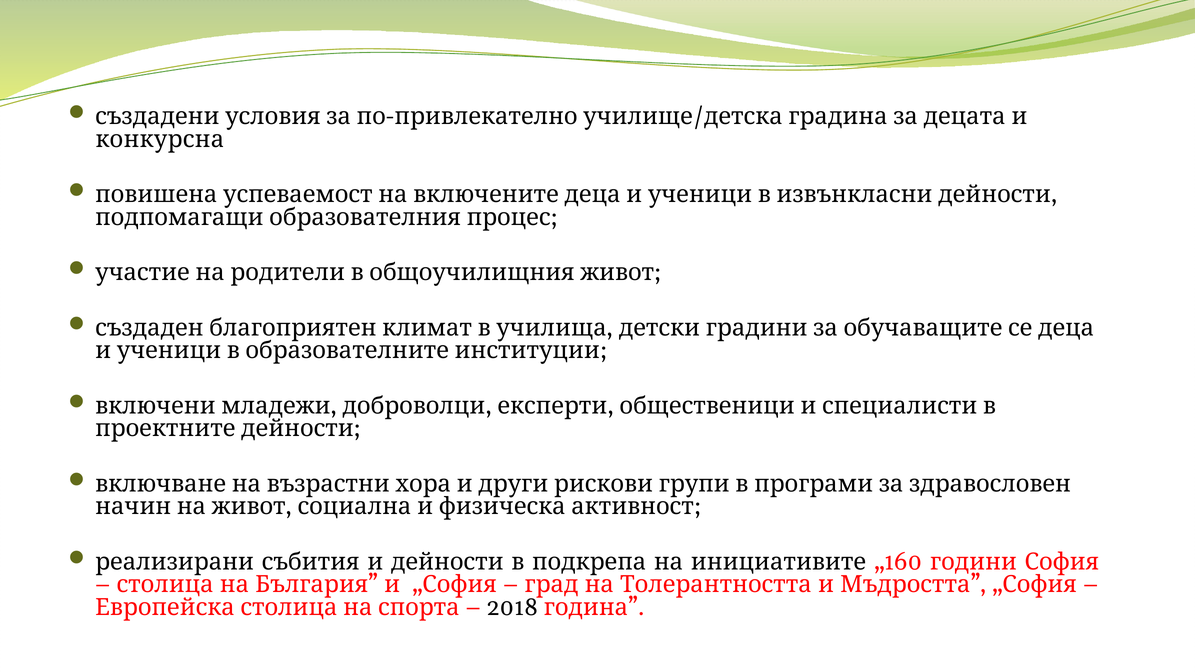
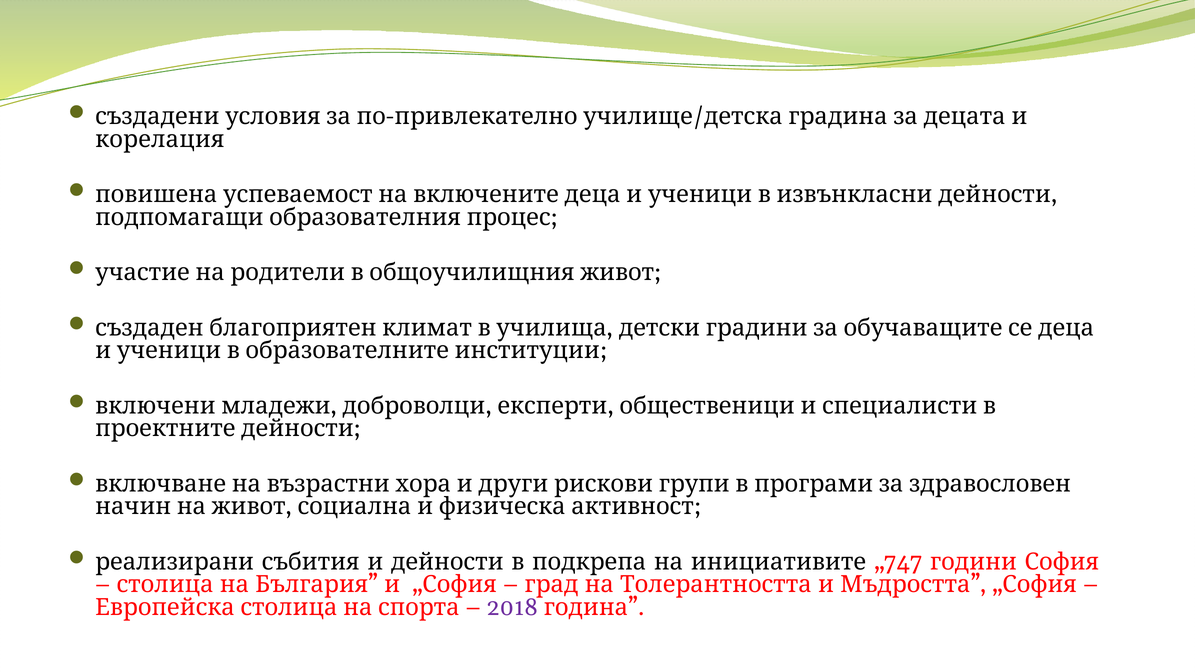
конкурсна: конкурсна -> корелация (160, 139)
„160: „160 -> „747 (898, 562)
2018 colour: black -> purple (512, 607)
